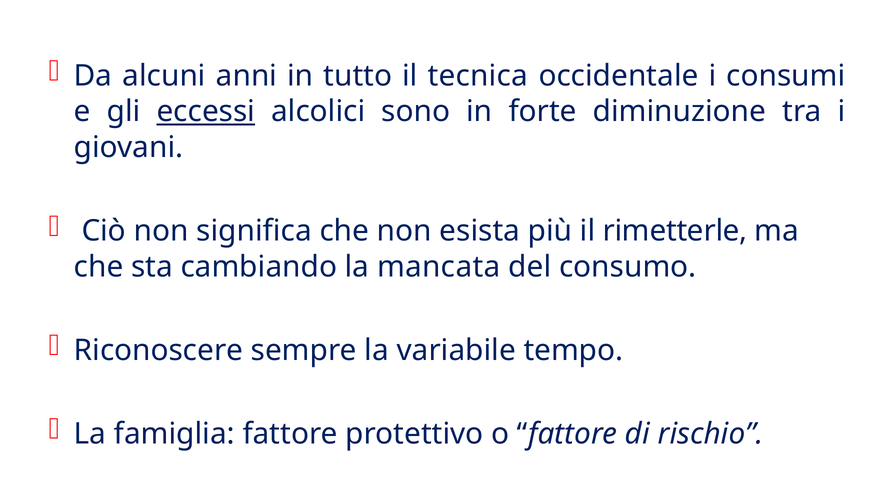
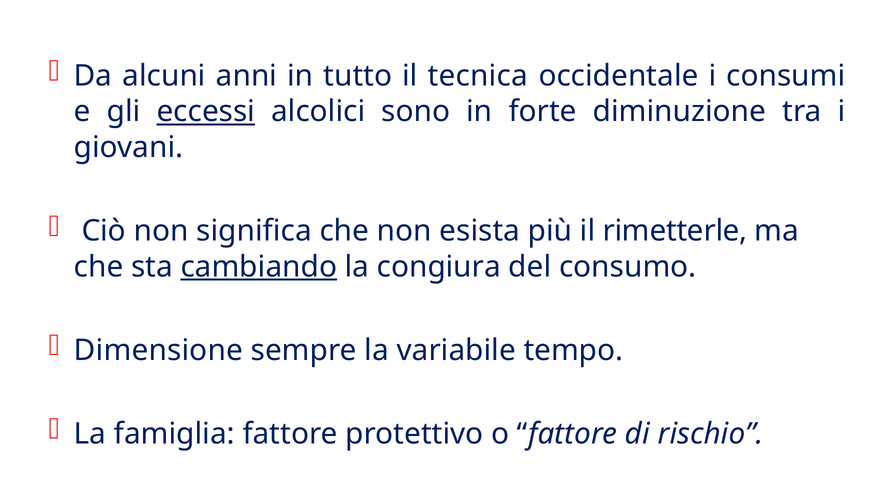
cambiando underline: none -> present (259, 267)
mancata: mancata -> congiura (439, 267)
Riconoscere: Riconoscere -> Dimensione (158, 350)
